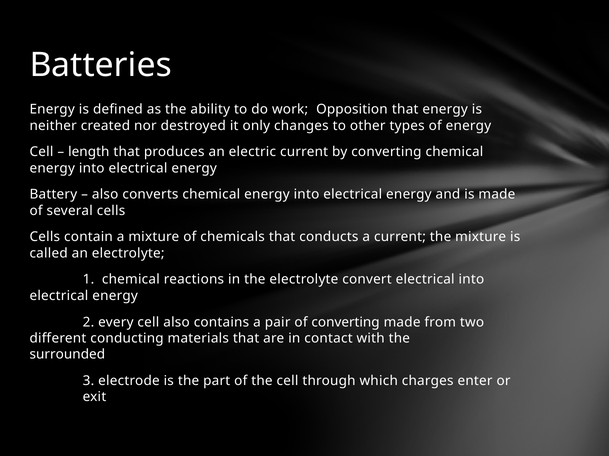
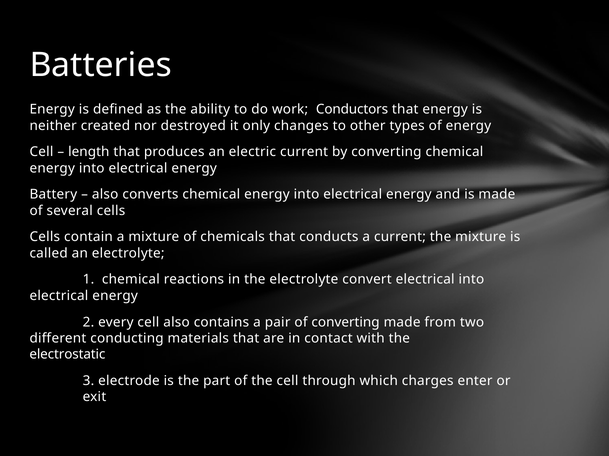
Opposition: Opposition -> Conductors (352, 110)
surrounded: surrounded -> electrostatic (67, 355)
